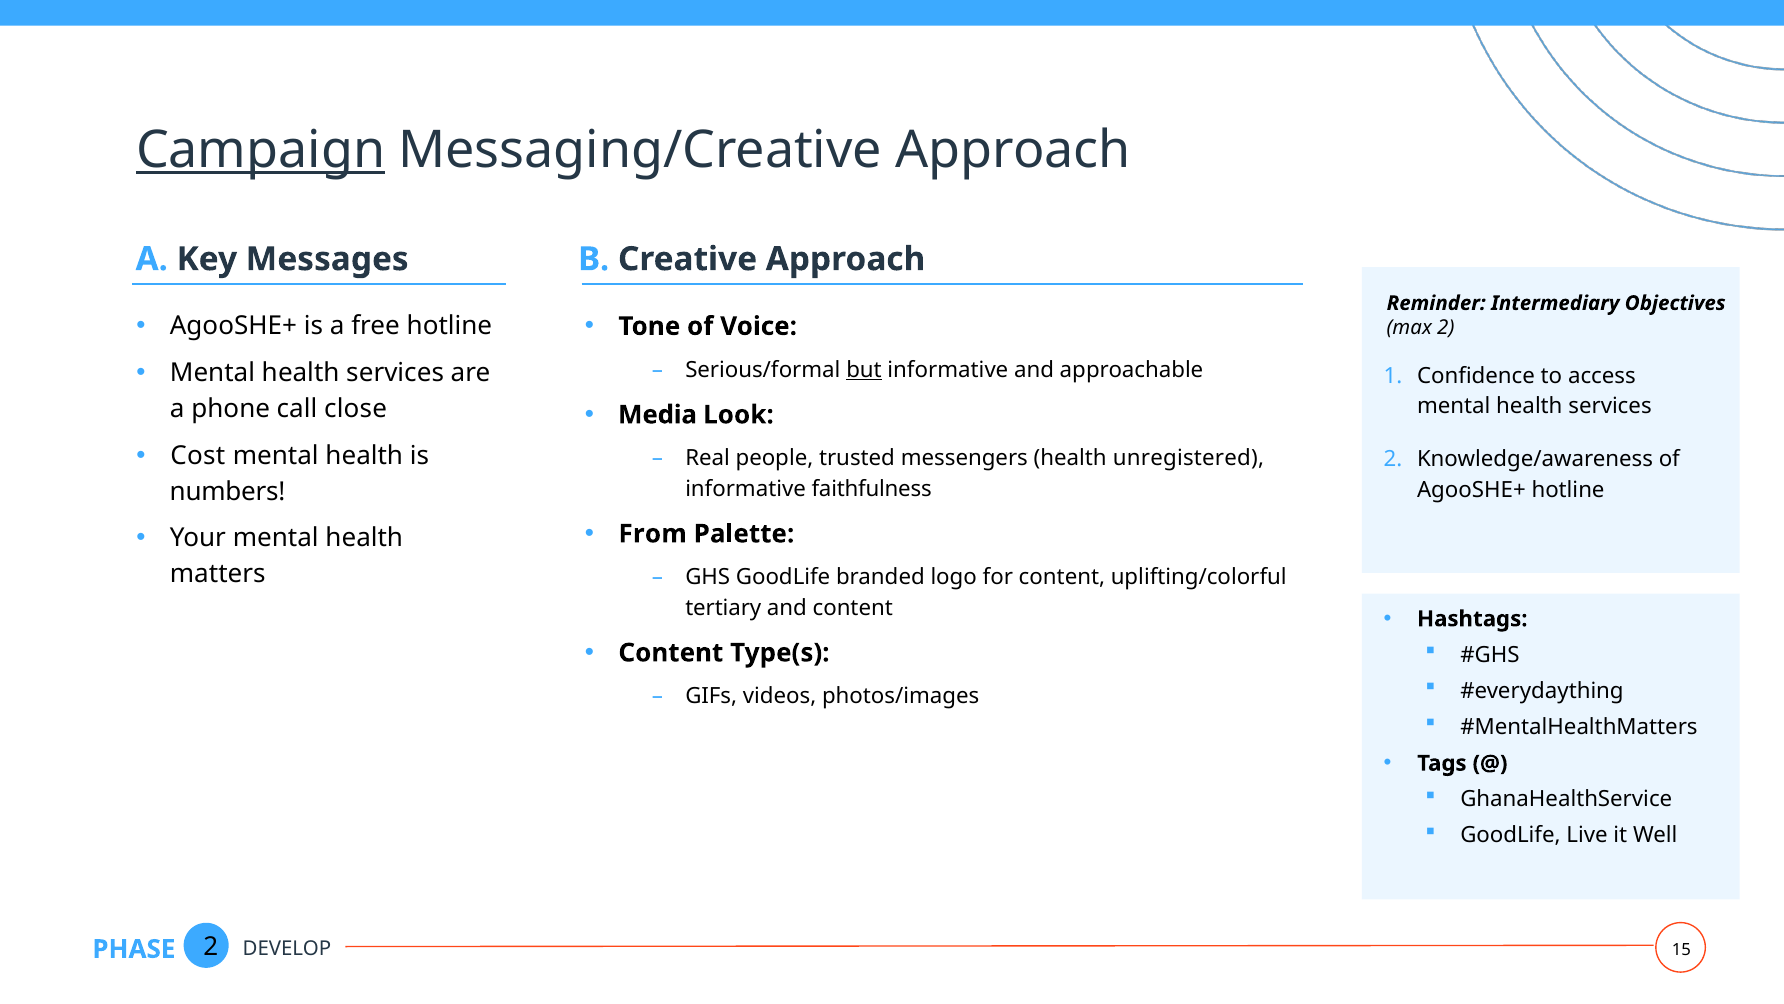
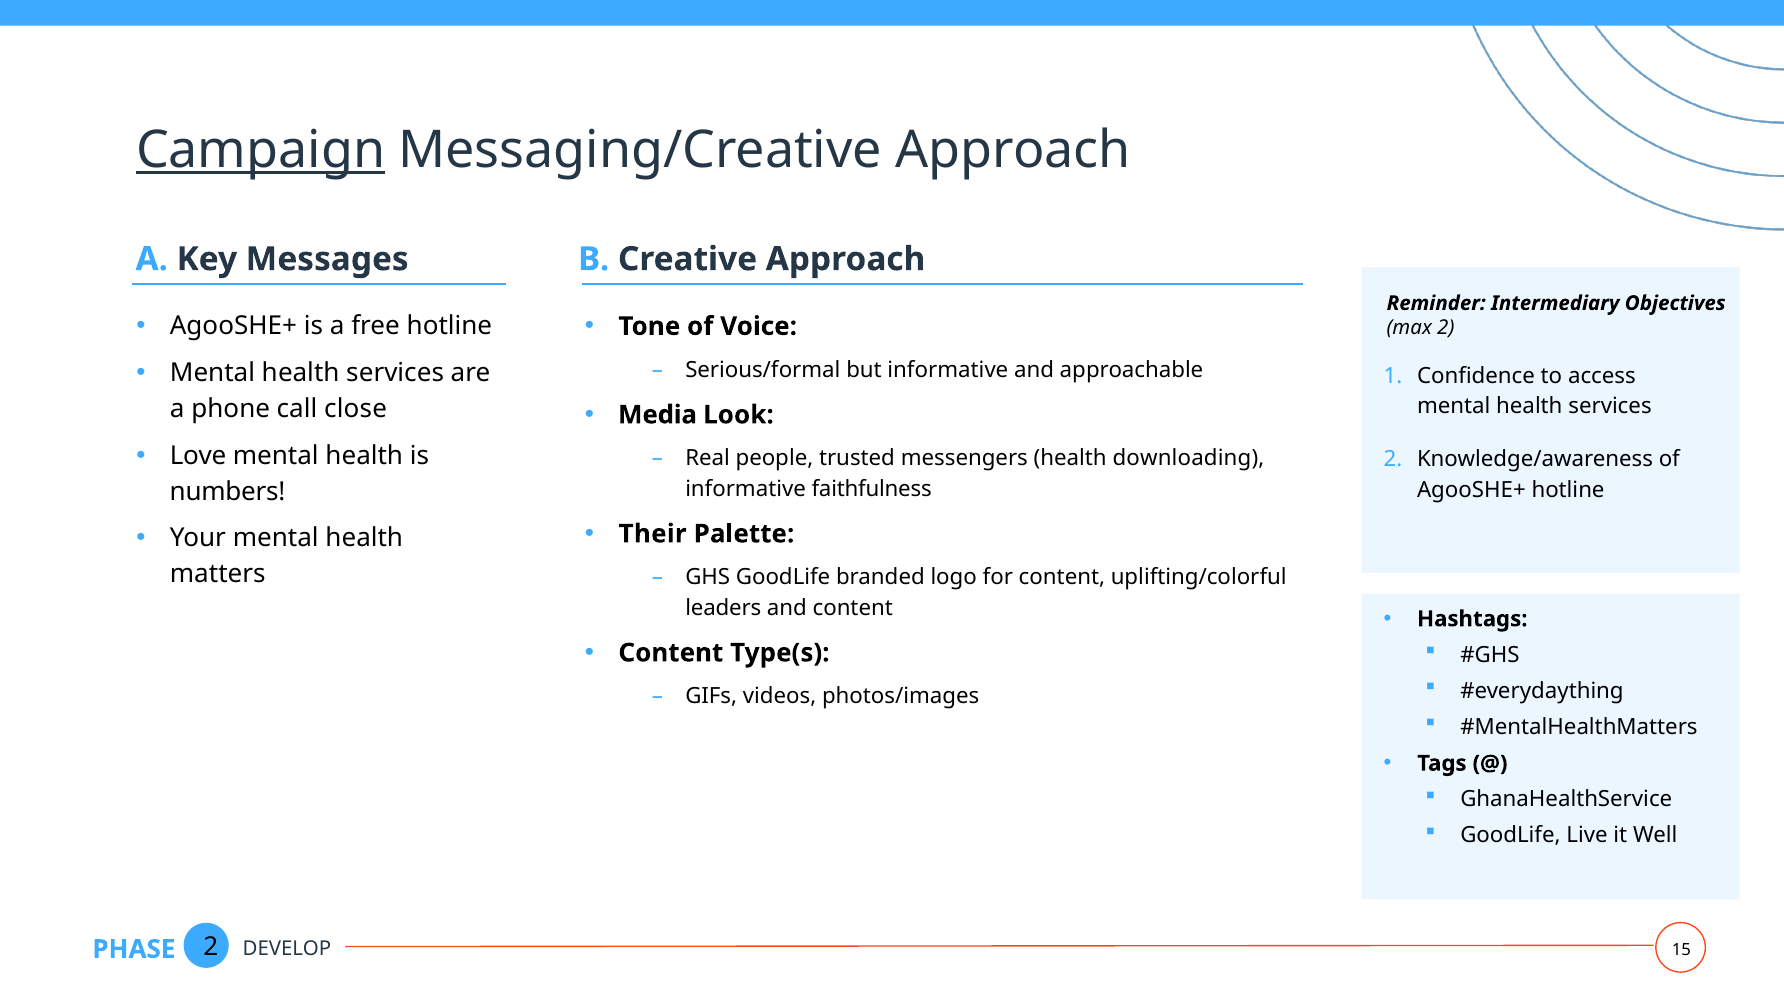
but underline: present -> none (864, 370)
Cost: Cost -> Love (198, 456)
unregistered: unregistered -> downloading (1188, 458)
From: From -> Their (653, 534)
tertiary: tertiary -> leaders (723, 608)
